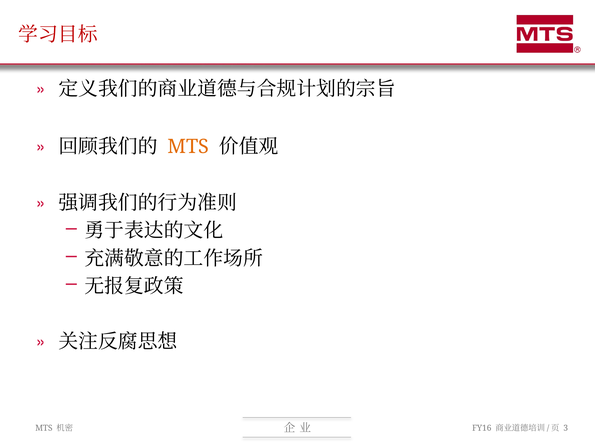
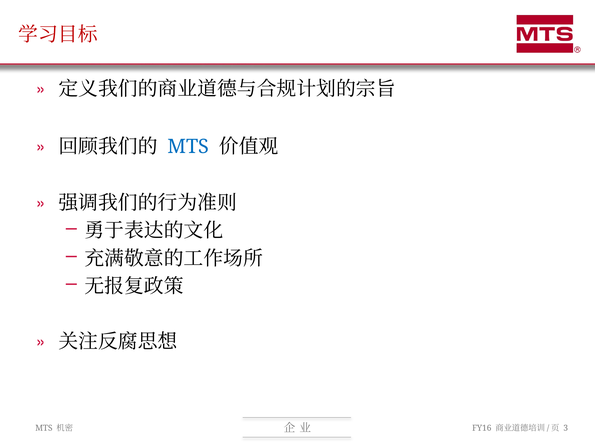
MTS colour: orange -> blue (188, 147)
